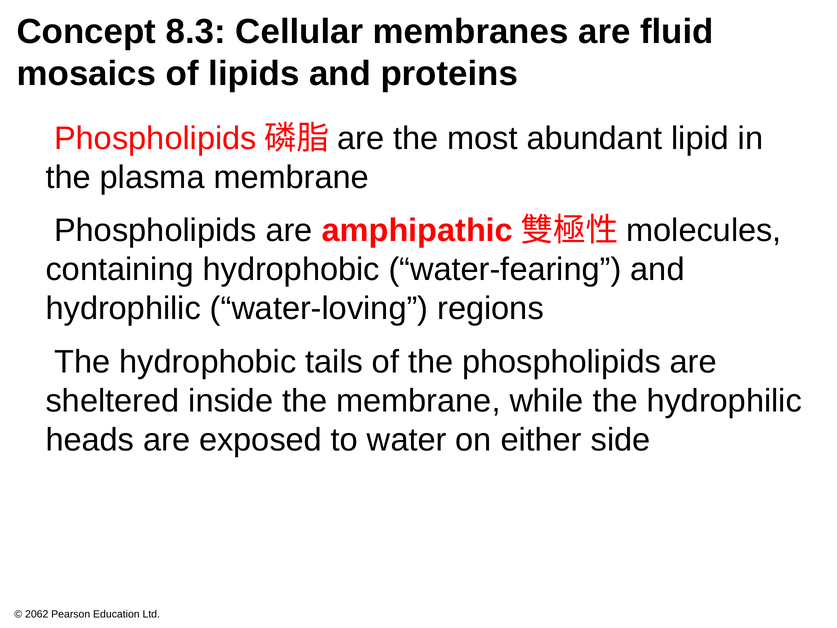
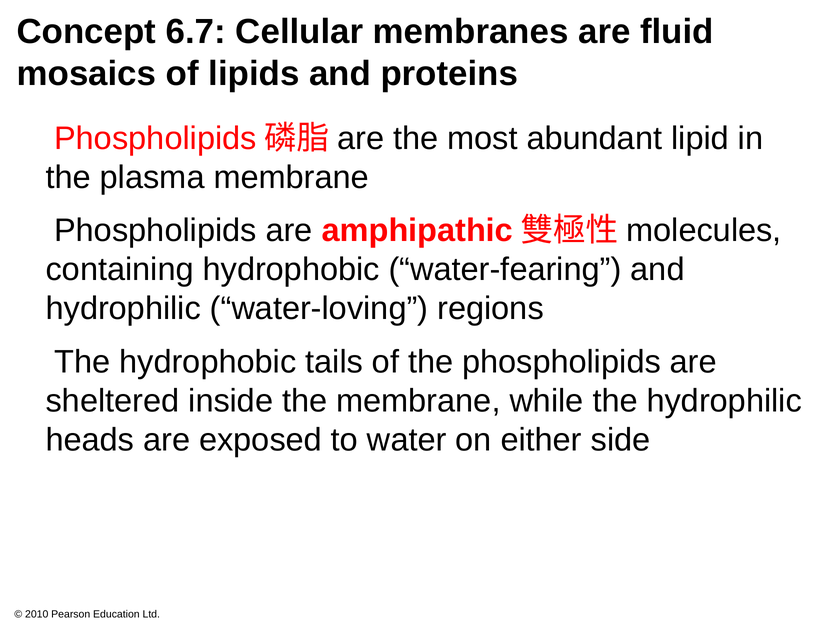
8.3: 8.3 -> 6.7 (196, 32)
2062: 2062 -> 2010 (37, 614)
